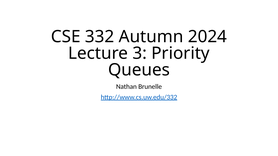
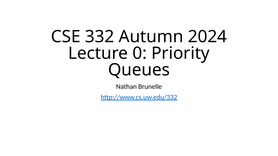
3: 3 -> 0 (140, 53)
